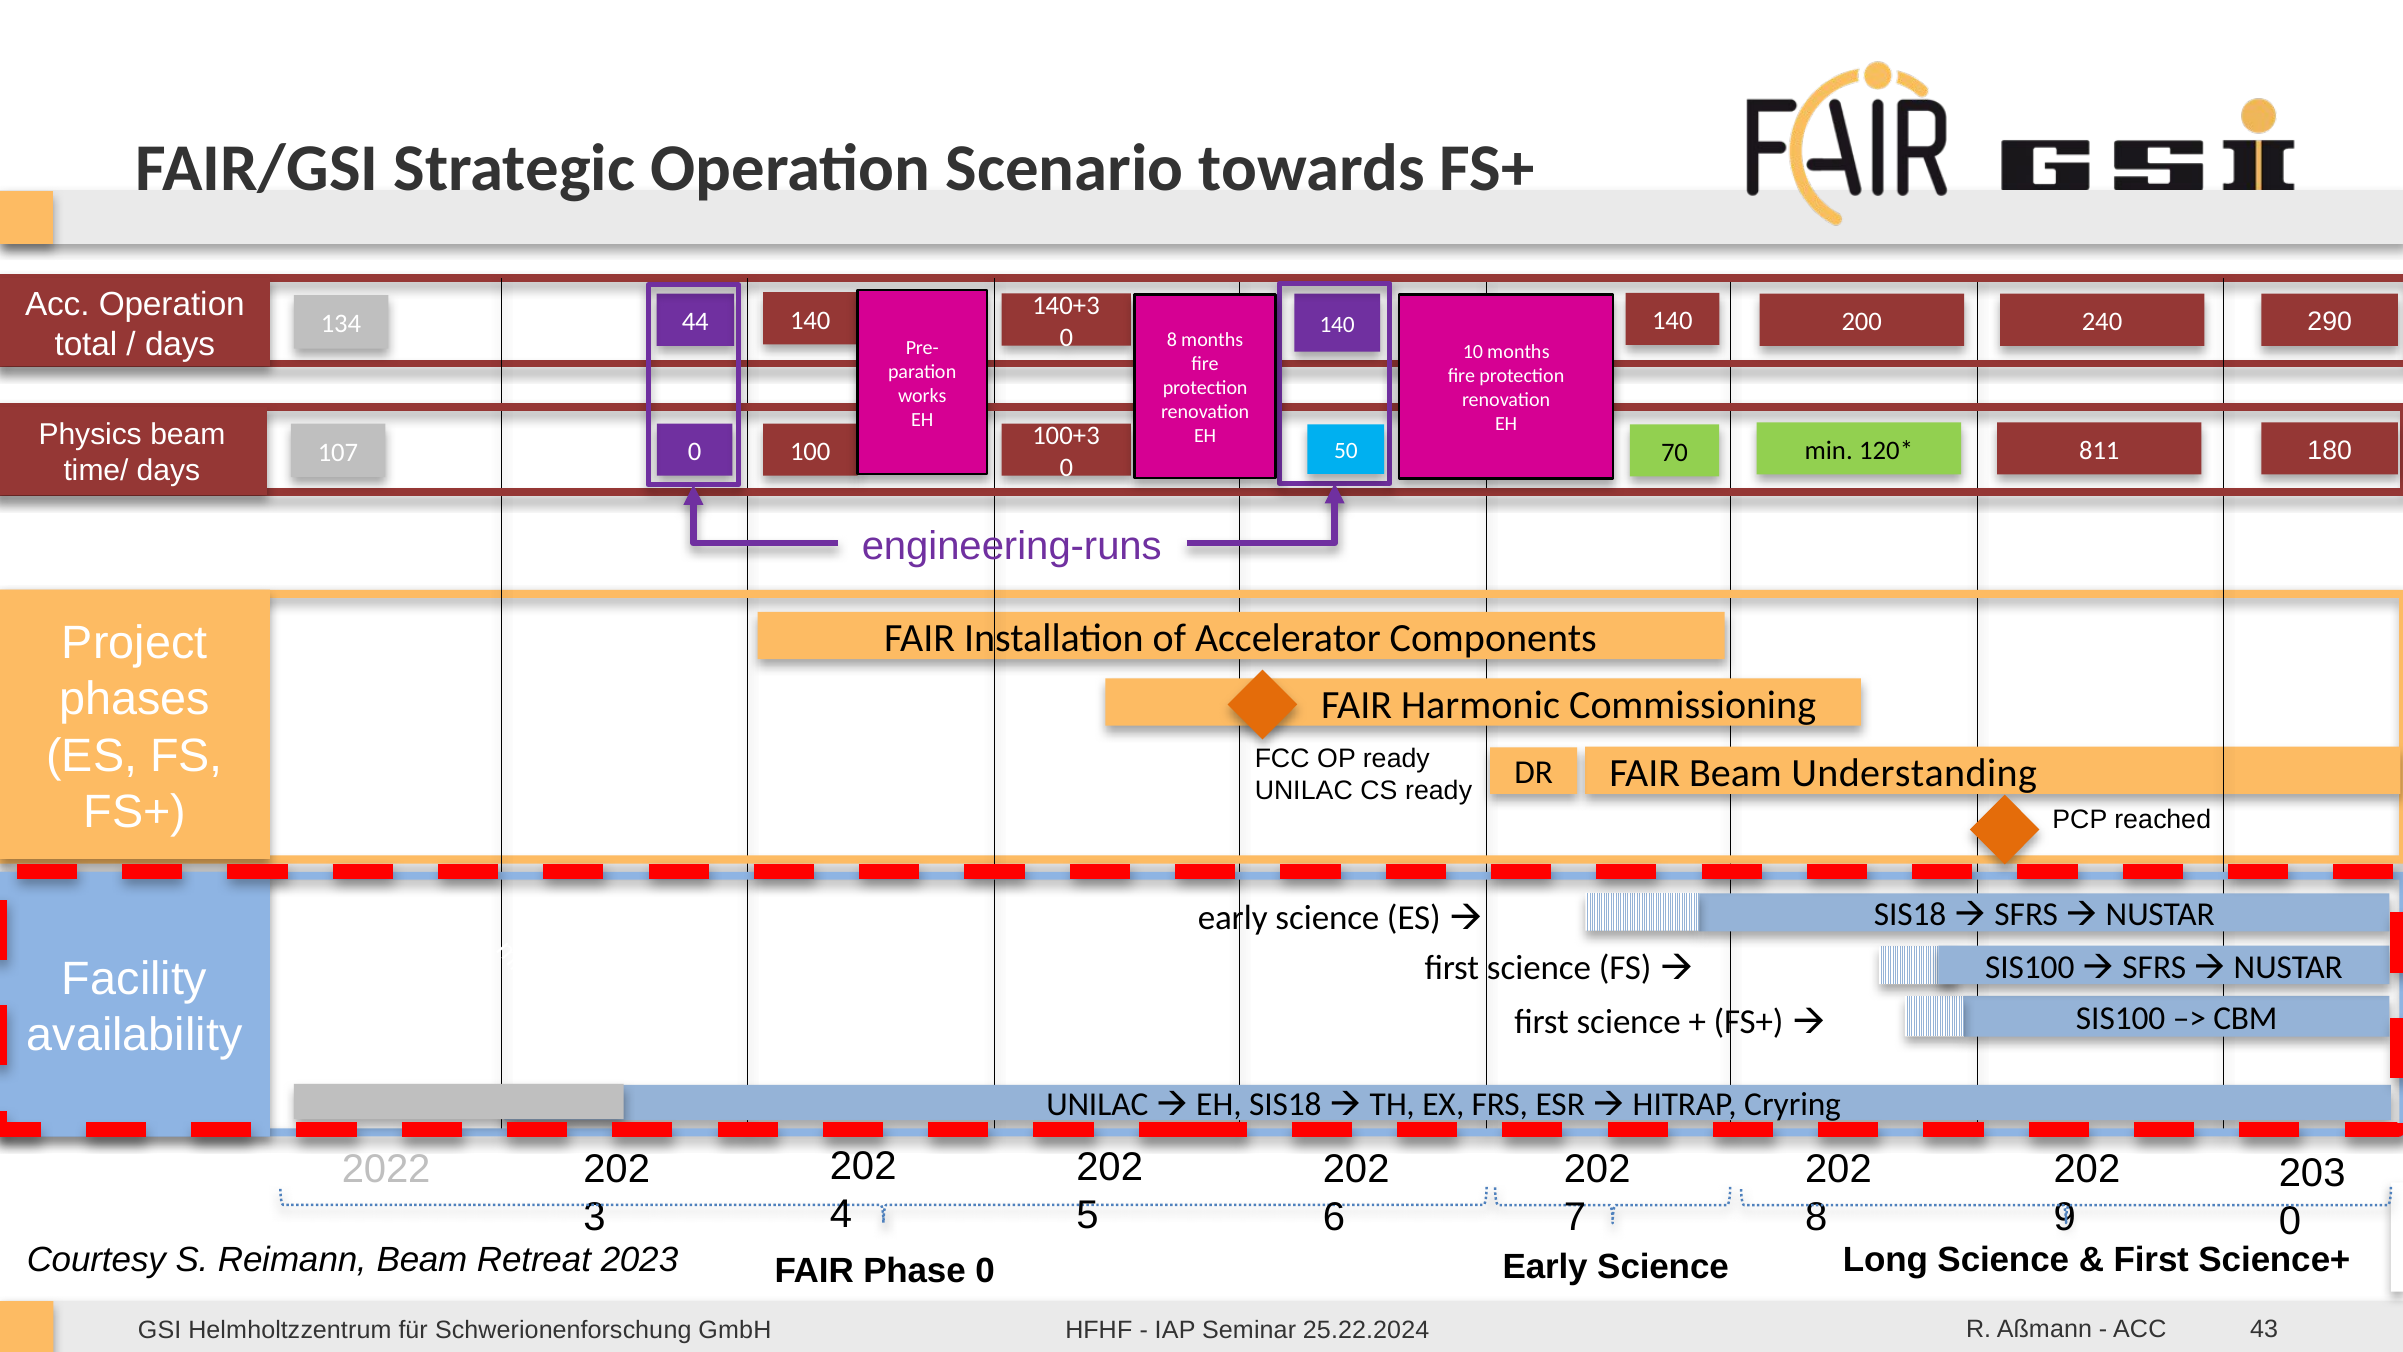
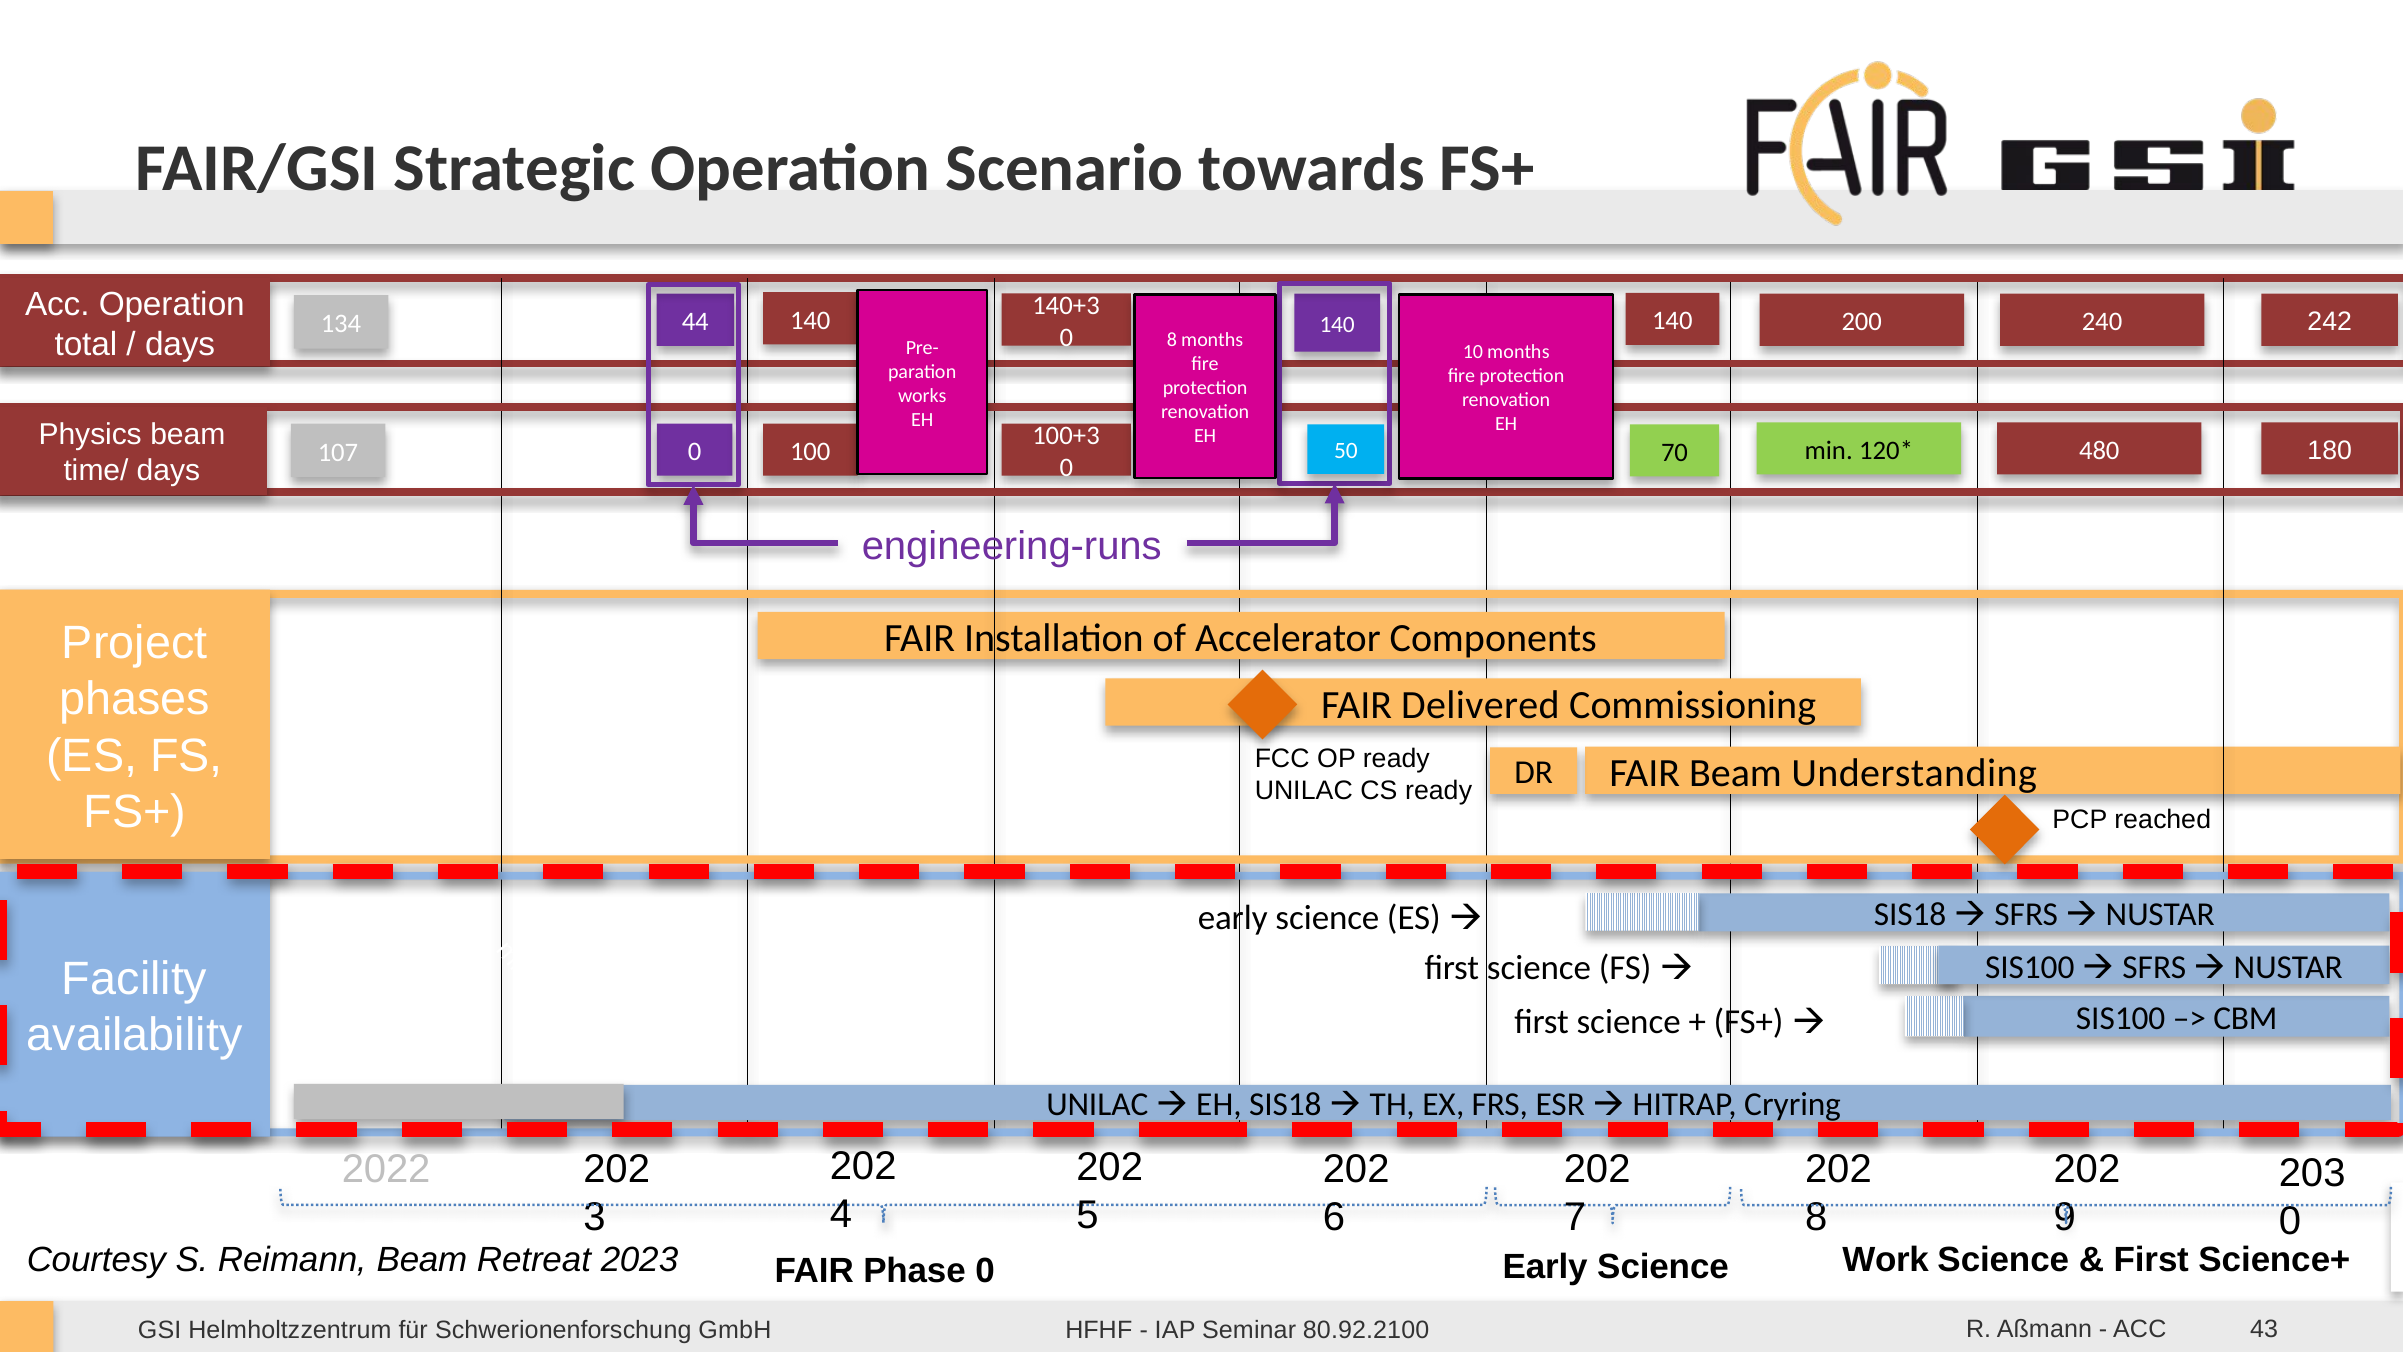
290: 290 -> 242 (2330, 322)
811: 811 -> 480 (2099, 450)
Harmonic: Harmonic -> Delivered (1480, 705)
Long: Long -> Work (1886, 1260)
25.22.2024: 25.22.2024 -> 80.92.2100 (1366, 1330)
